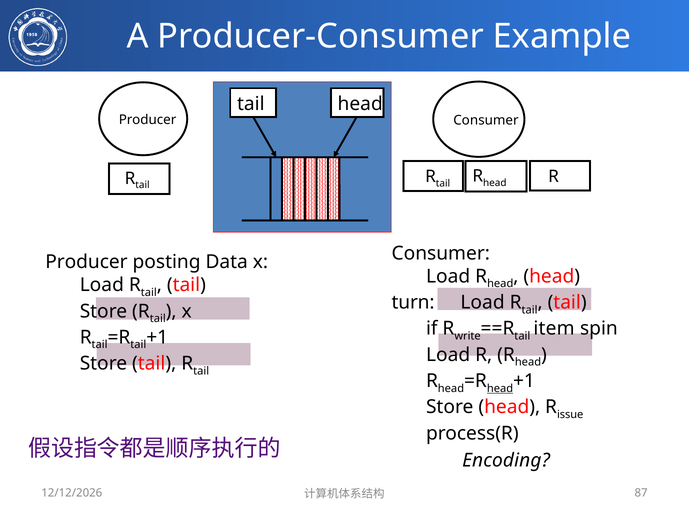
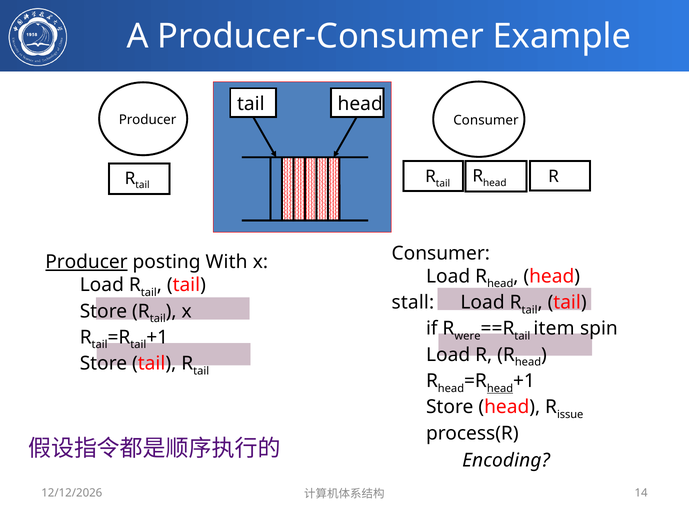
Producer underline: none -> present (86, 262)
Data: Data -> With (227, 262)
turn: turn -> stall (413, 302)
write: write -> were (467, 336)
87: 87 -> 14 (641, 493)
